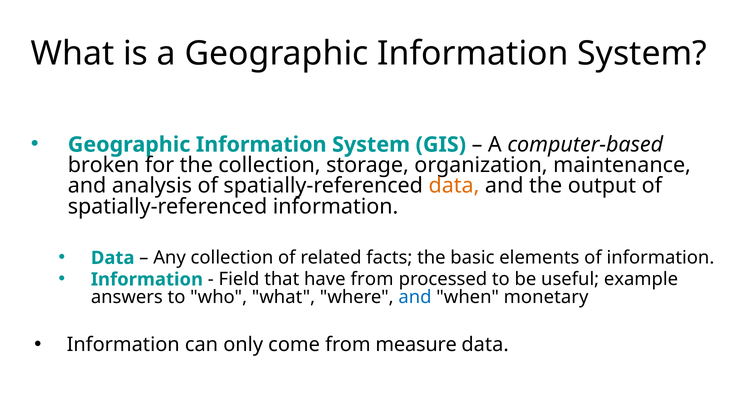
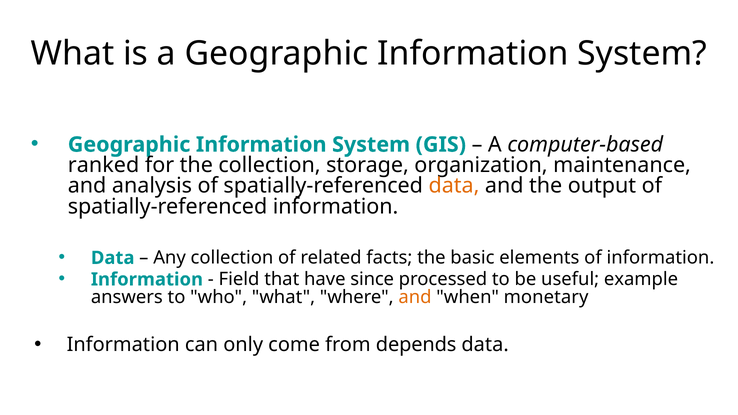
broken: broken -> ranked (104, 165)
have from: from -> since (372, 279)
and colour: blue -> orange (415, 297)
measure: measure -> depends (416, 345)
